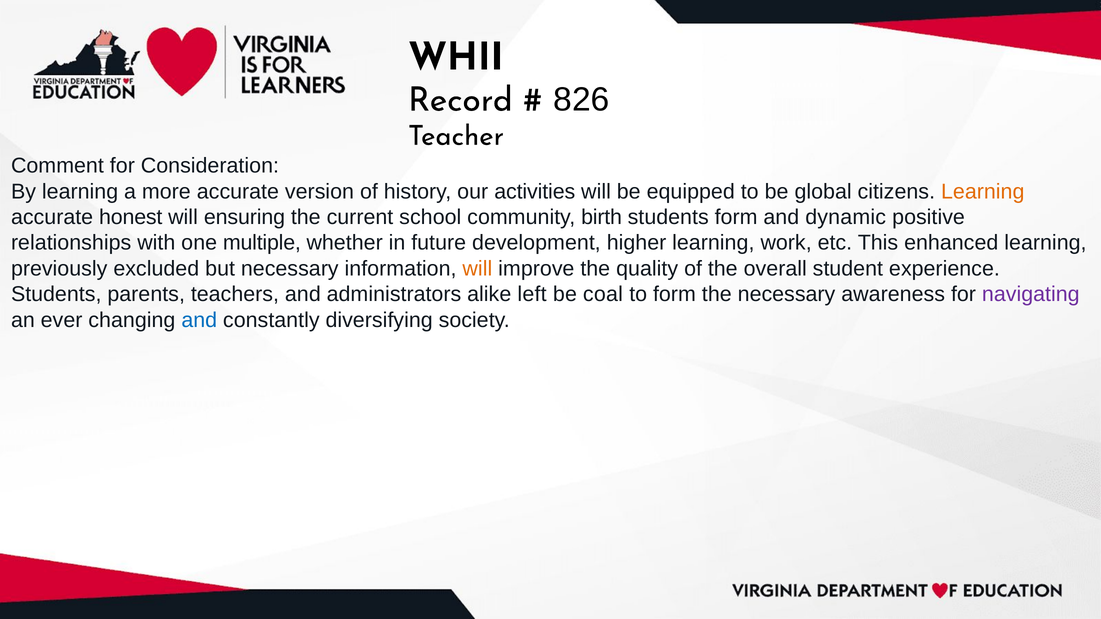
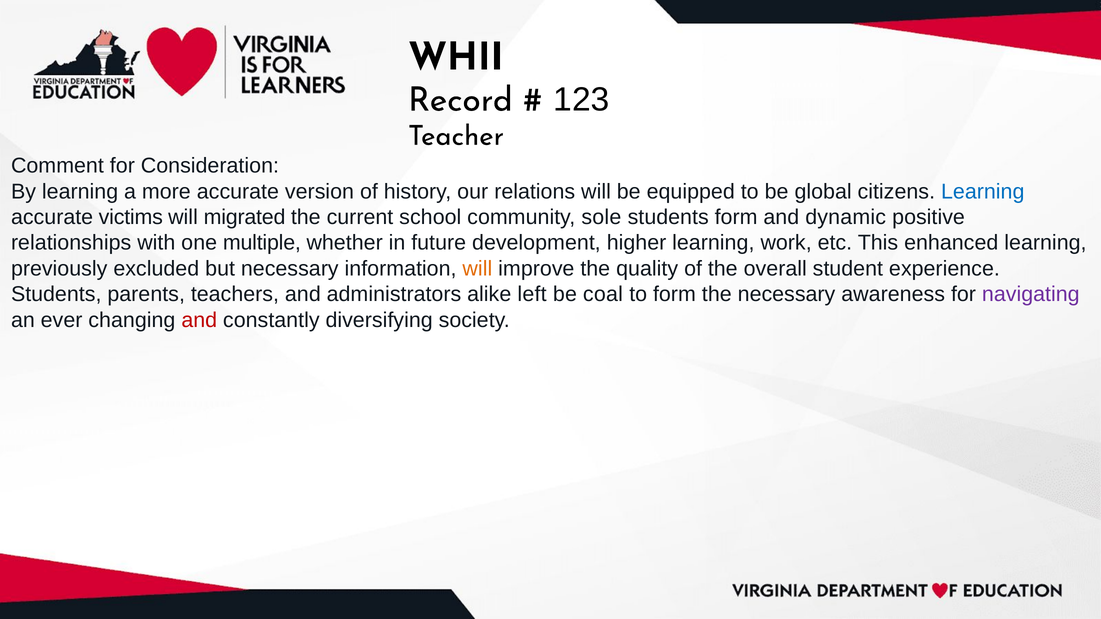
826: 826 -> 123 (581, 100)
activities: activities -> relations (535, 192)
Learning colour: orange -> blue (983, 192)
honest: honest -> victims (131, 217)
ensuring: ensuring -> migrated (245, 217)
birth: birth -> sole (601, 217)
and colour: blue -> red (199, 320)
